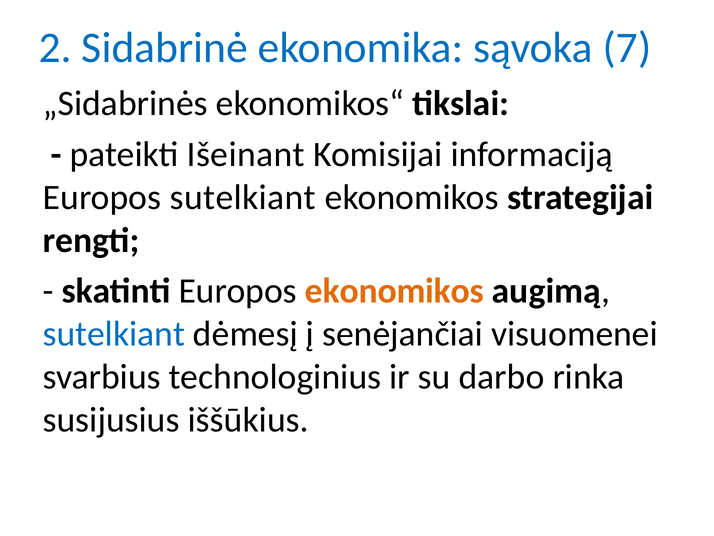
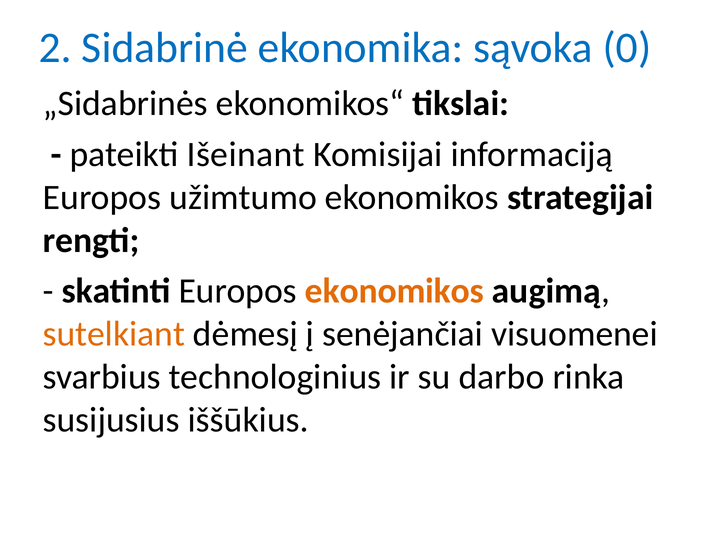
7: 7 -> 0 (627, 48)
Europos sutelkiant: sutelkiant -> užimtumo (243, 197)
sutelkiant colour: blue -> orange (114, 334)
